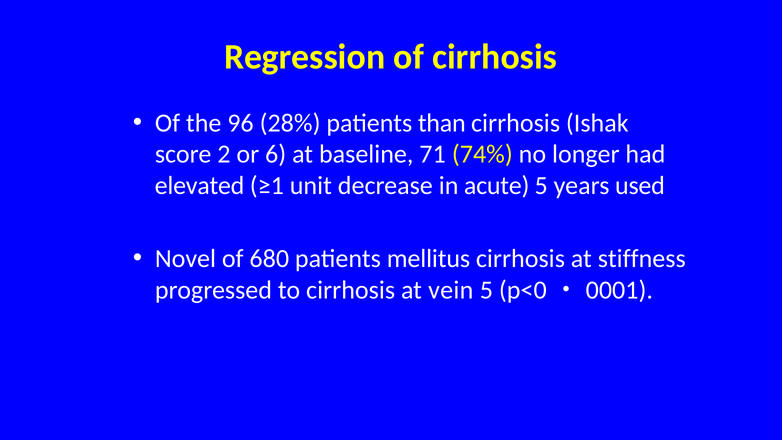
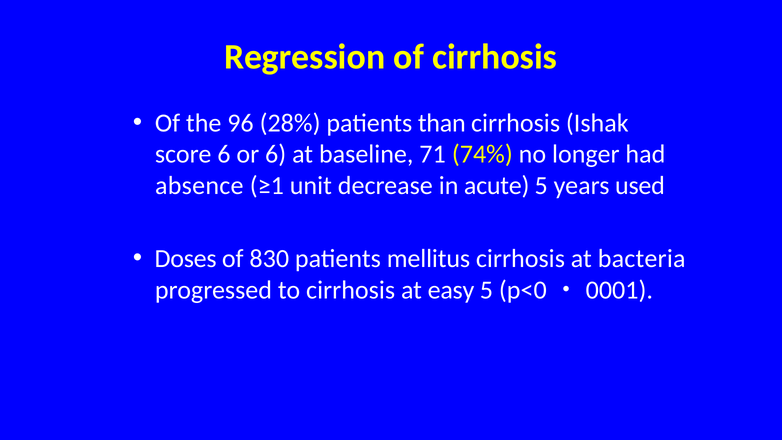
score 2: 2 -> 6 (224, 154)
elevated: elevated -> absence (199, 186)
Novel: Novel -> Doses (186, 259)
680: 680 -> 830 (269, 259)
stiffness: stiffness -> bacteria (642, 259)
vein: vein -> easy (451, 290)
